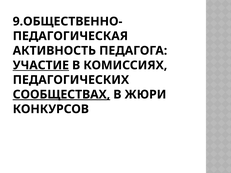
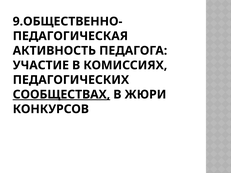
УЧАСТИЕ underline: present -> none (41, 65)
